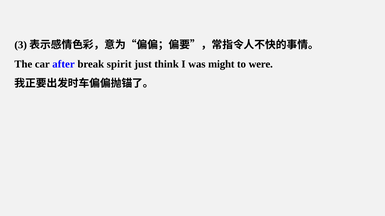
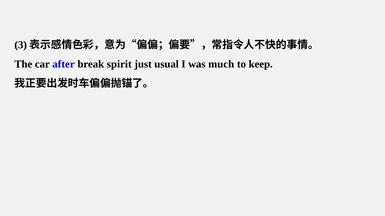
think: think -> usual (167, 64)
might: might -> much (221, 64)
were: were -> keep (261, 64)
